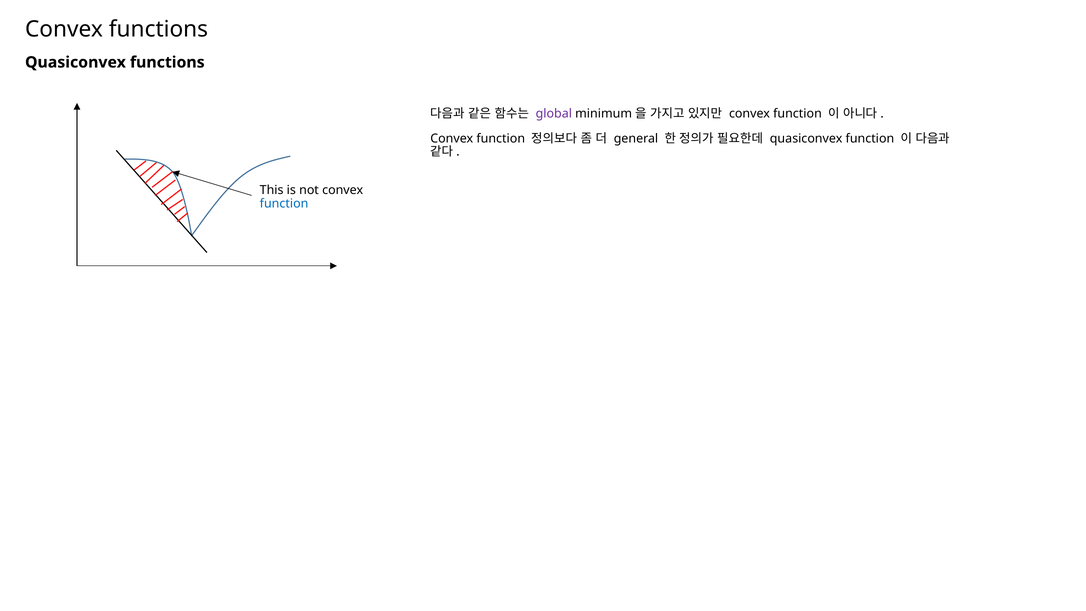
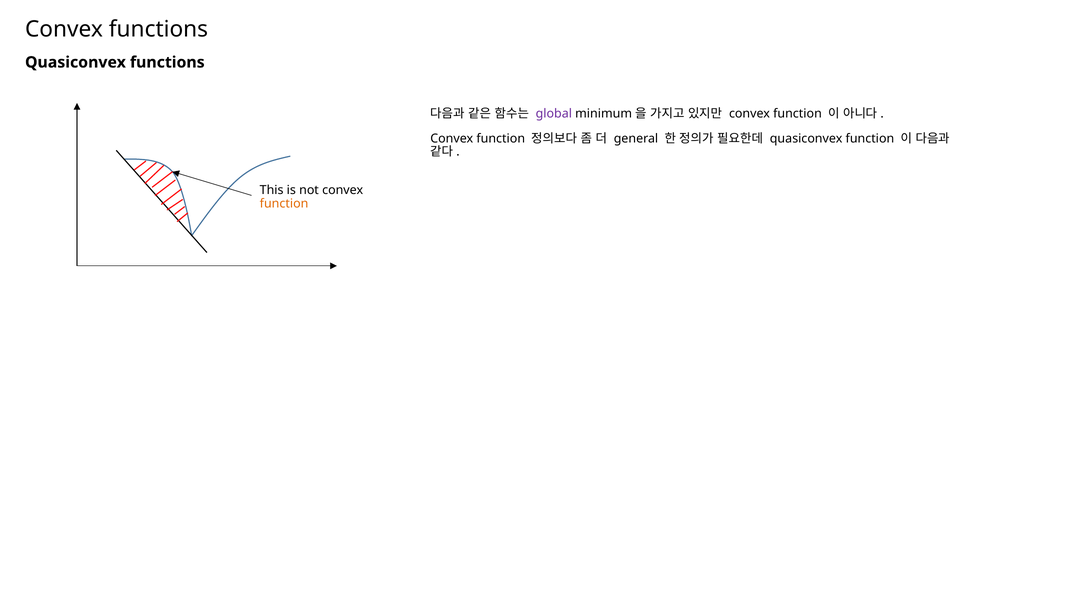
function colour: blue -> orange (284, 204)
